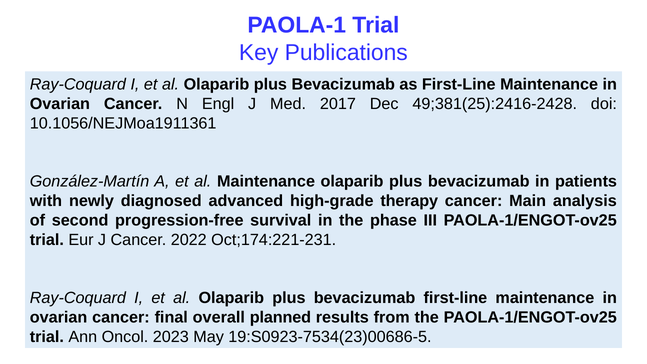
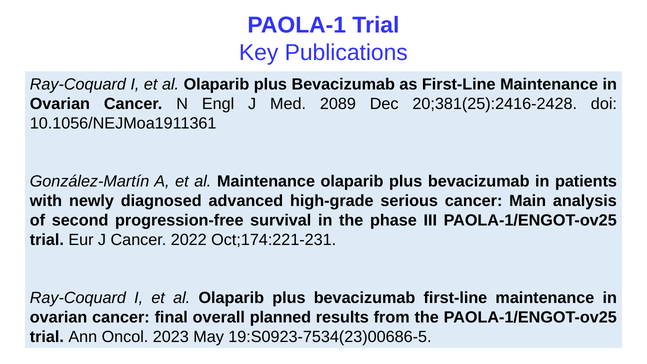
2017: 2017 -> 2089 (338, 104)
49;381(25):2416-2428: 49;381(25):2416-2428 -> 20;381(25):2416-2428 (495, 104)
therapy: therapy -> serious (409, 201)
